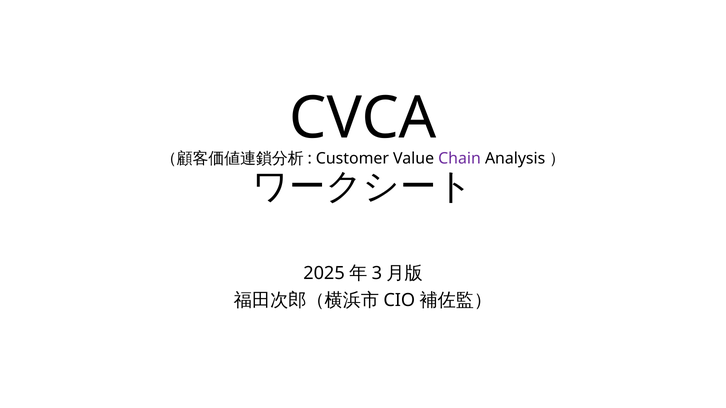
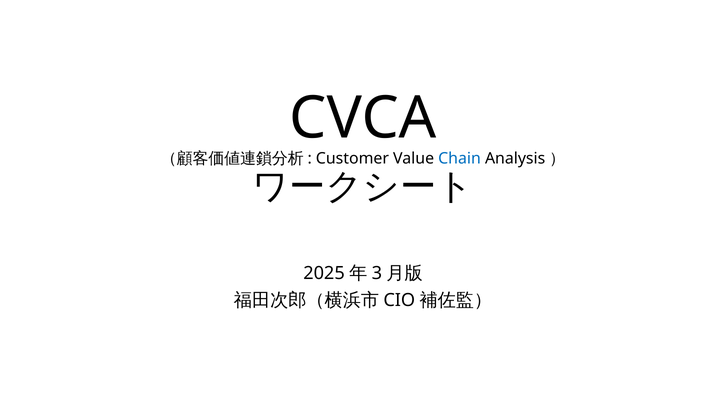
Chain colour: purple -> blue (460, 159)
